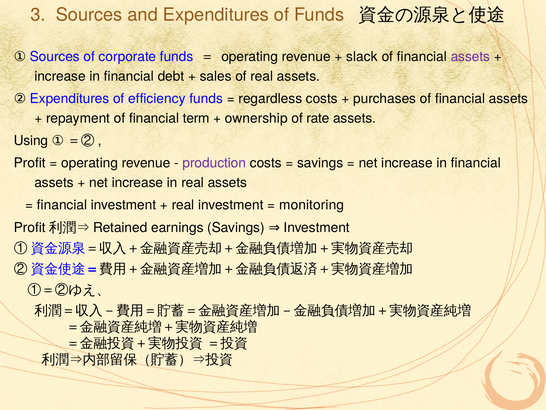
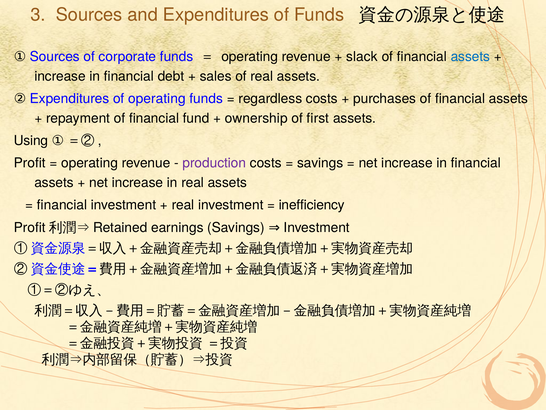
assets colour: purple -> blue (470, 56)
of efficiency: efficiency -> operating (157, 98)
term: term -> fund (196, 118)
rate: rate -> first (318, 118)
monitoring: monitoring -> inefficiency (312, 205)
